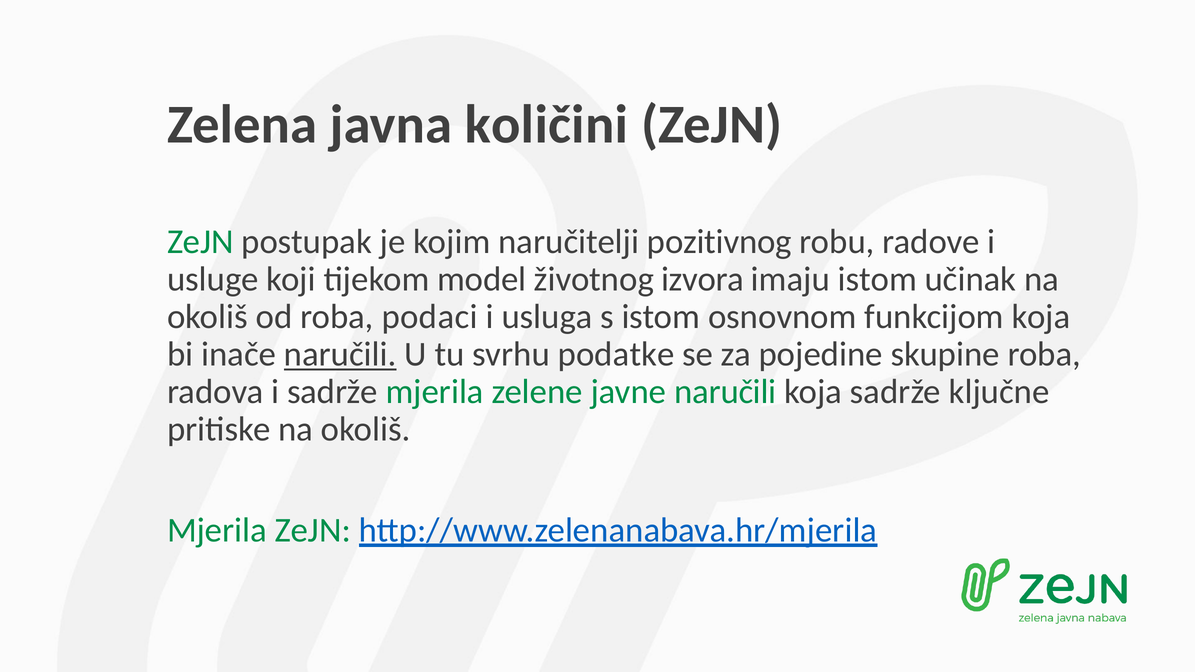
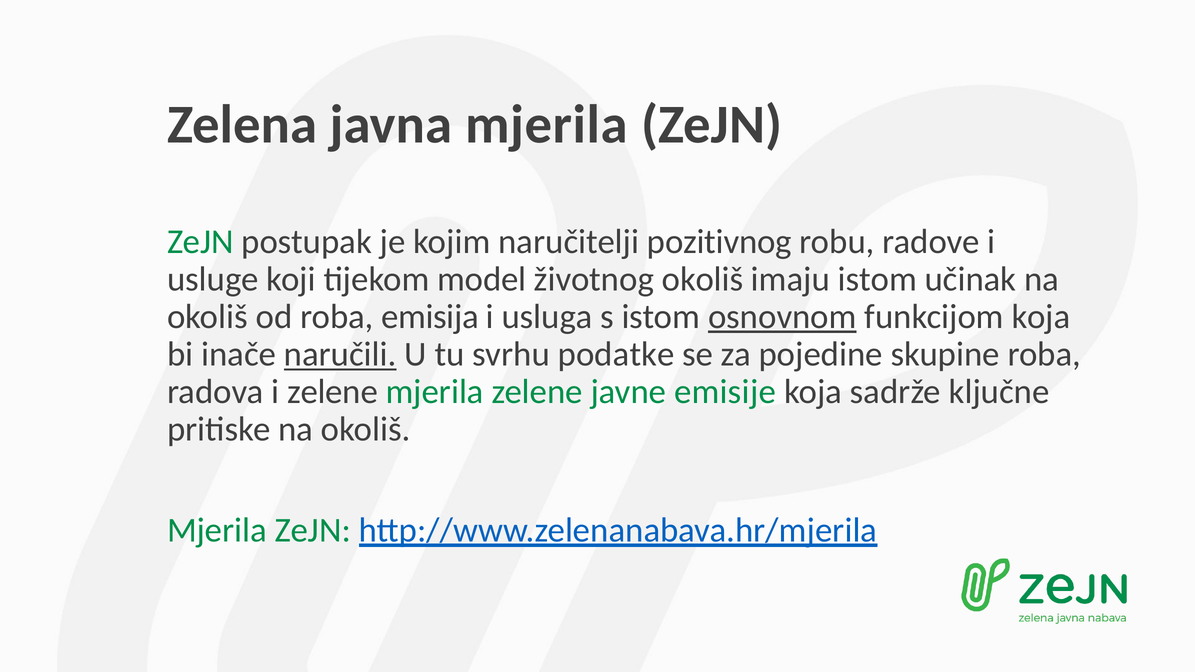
javna količini: količini -> mjerila (546, 125)
životnog izvora: izvora -> okoliš (703, 279)
podaci: podaci -> emisija (430, 317)
osnovnom underline: none -> present (782, 317)
i sadrže: sadrže -> zelene (332, 392)
javne naručili: naručili -> emisije (725, 392)
